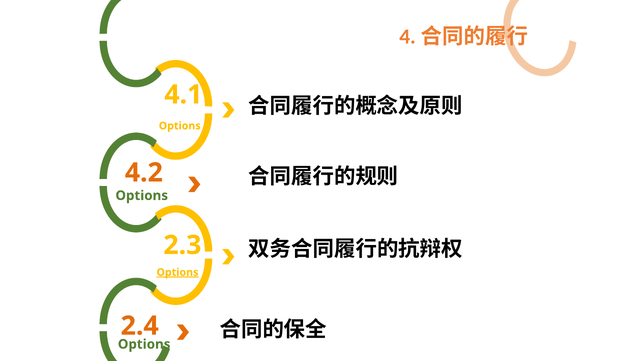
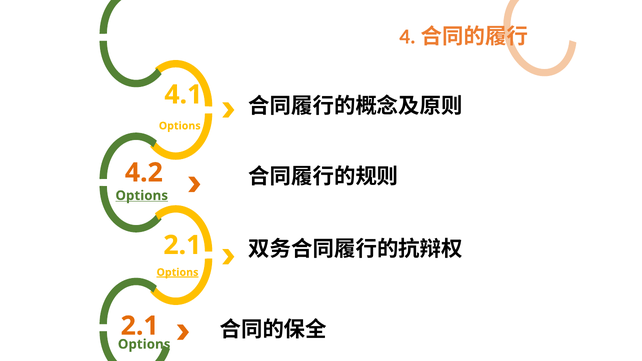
Options underline: none -> present (142, 196)
2.3: 2.3 -> 2.1 (182, 245)
2.4: 2.4 -> 2.1 (140, 326)
